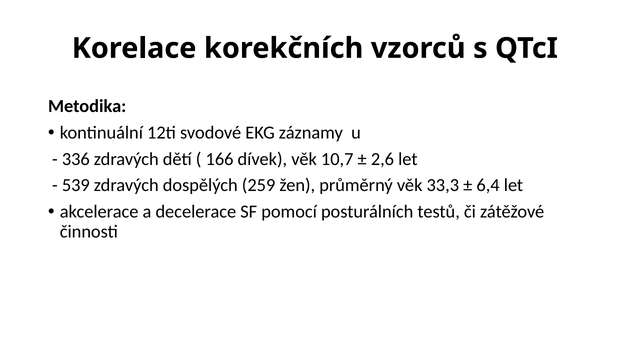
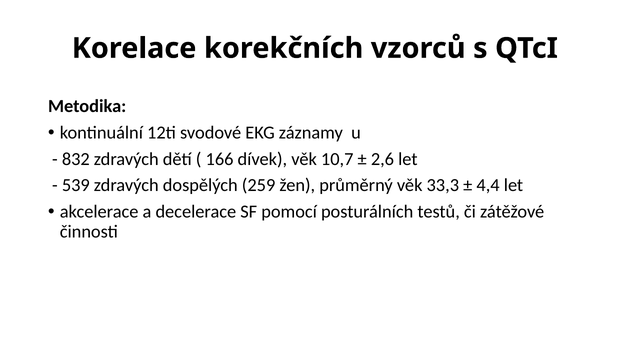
336: 336 -> 832 (76, 159)
6,4: 6,4 -> 4,4 (488, 186)
